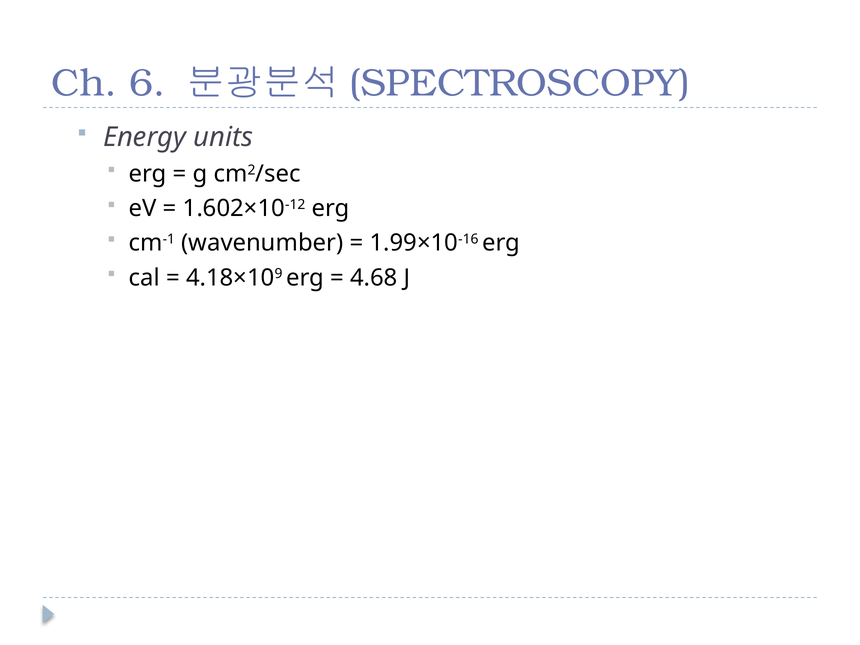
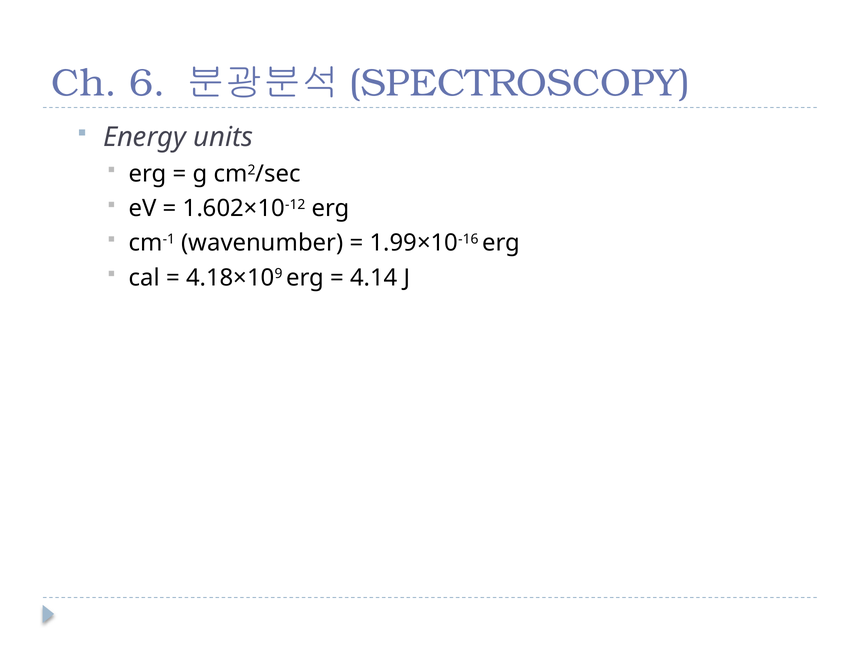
4.68: 4.68 -> 4.14 (374, 278)
